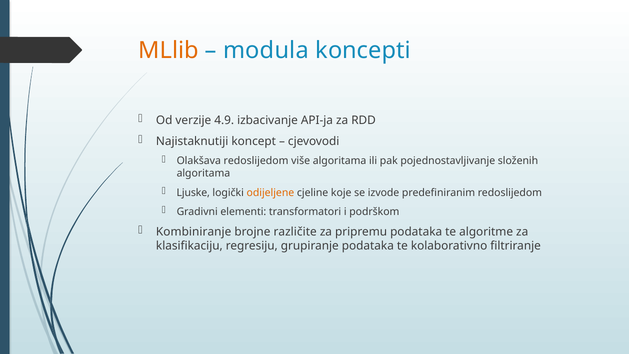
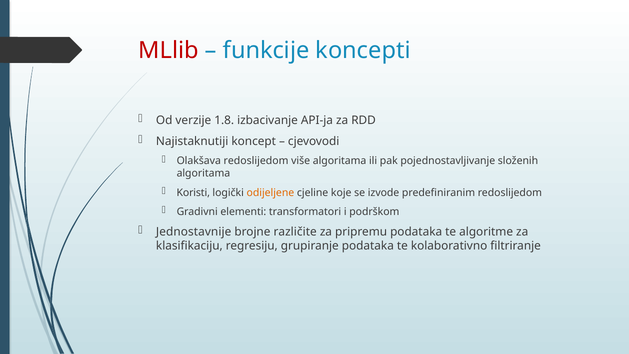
MLlib colour: orange -> red (169, 50)
modula: modula -> funkcije (266, 50)
4.9: 4.9 -> 1.8 (224, 120)
Ljuske: Ljuske -> Koristi (193, 193)
Kombiniranje: Kombiniranje -> Jednostavnije (194, 232)
